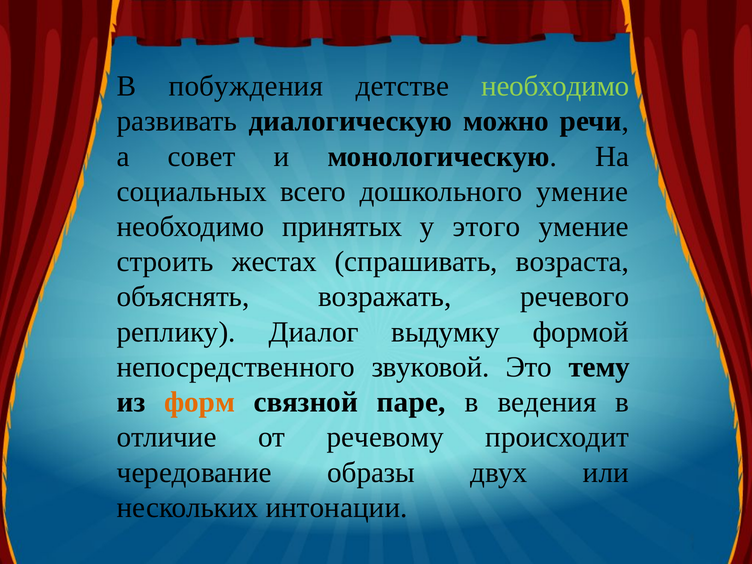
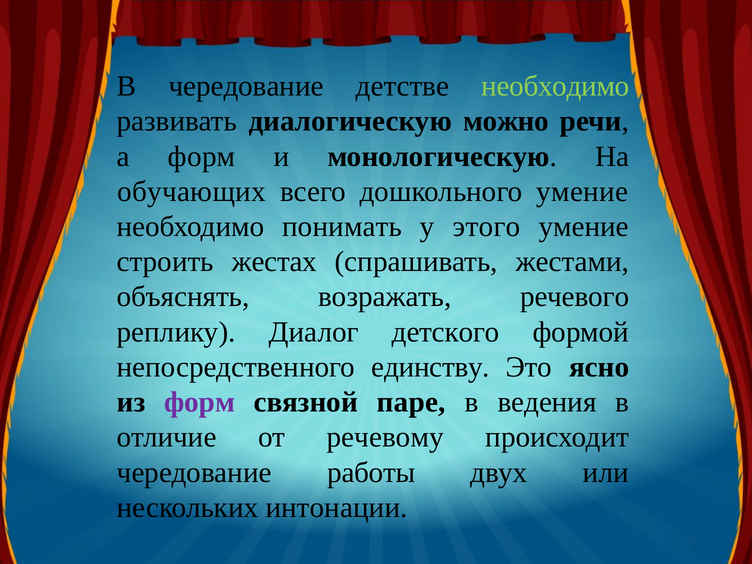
В побуждения: побуждения -> чередование (246, 86)
а совет: совет -> форм (202, 156)
социальных: социальных -> обучающих (192, 191)
принятых: принятых -> понимать (342, 227)
возраста: возраста -> жестами (572, 262)
выдумку: выдумку -> детского (446, 332)
звуковой: звуковой -> единству (431, 367)
тему: тему -> ясно (599, 367)
форм colour: orange -> purple (200, 402)
образы: образы -> работы (371, 472)
